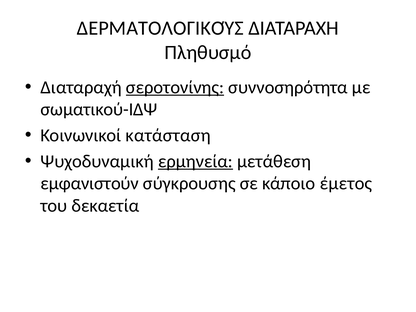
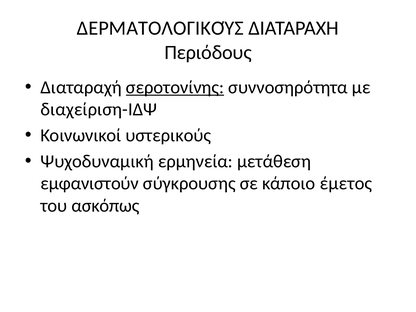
Πληθυσμό: Πληθυσμό -> Περιόδους (208, 52)
σωματικού-ΙΔΨ: σωματικού-ΙΔΨ -> διαχείριση-ΙΔΨ (99, 109)
κατάσταση: κατάσταση -> υστερικούς (168, 135)
ερμηνεία underline: present -> none (196, 161)
δεκαετία: δεκαετία -> ασκόπως (105, 206)
